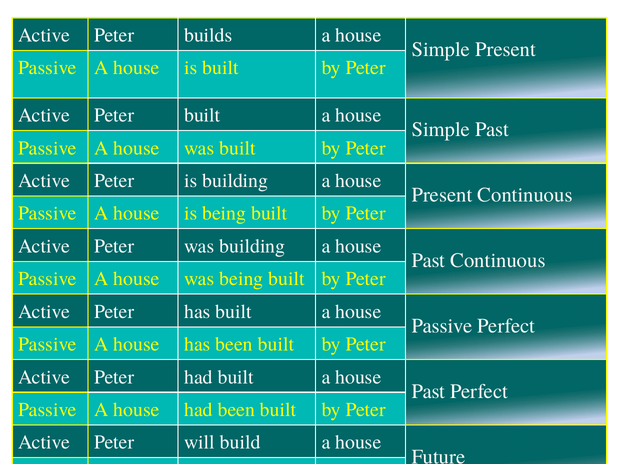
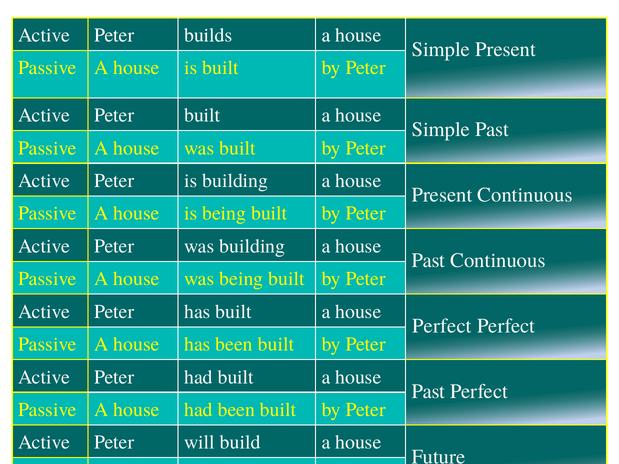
Passive: Passive -> Perfect (442, 326)
